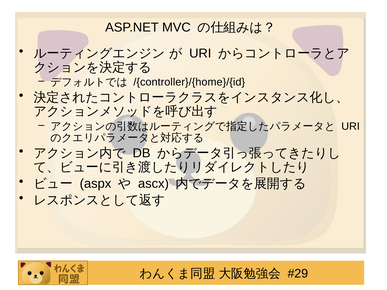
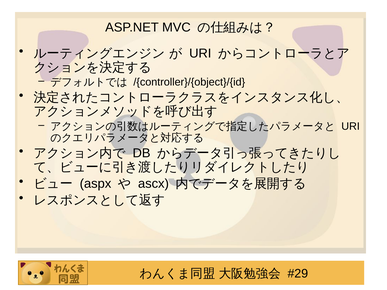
/{controller}/{home}/{id: /{controller}/{home}/{id -> /{controller}/{object}/{id (189, 82)
